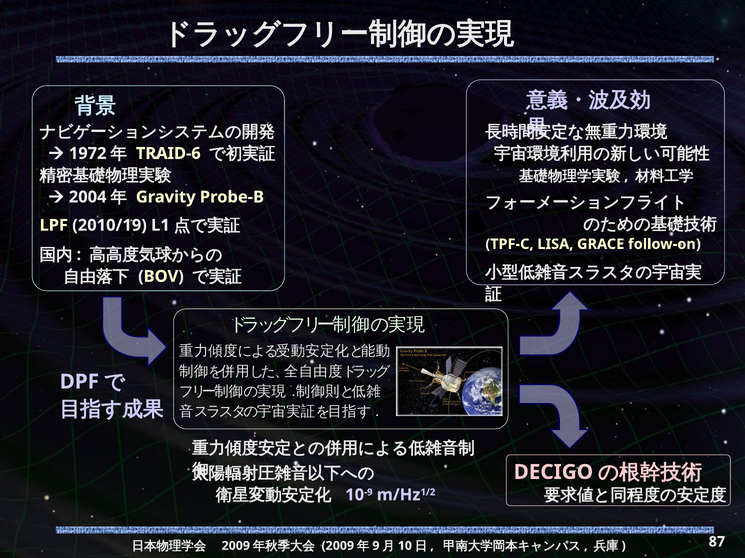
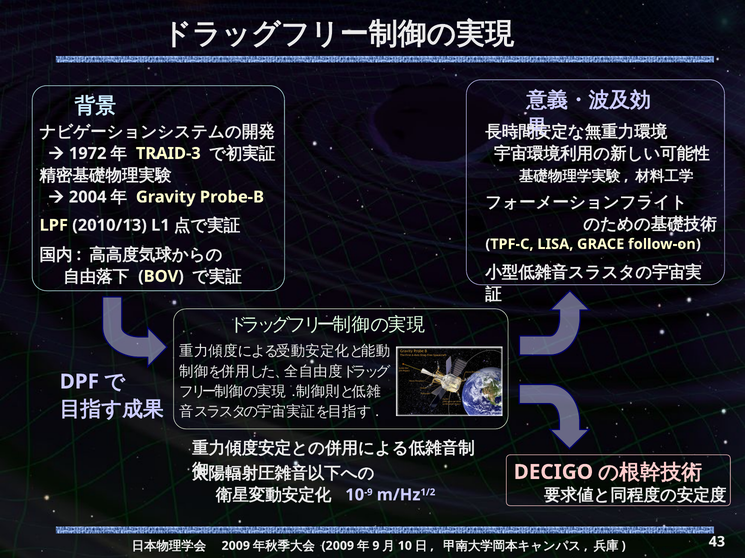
TRAID-6: TRAID-6 -> TRAID-3 (168, 154)
2010/19: 2010/19 -> 2010/13 (110, 226)
87: 87 -> 43 (717, 542)
